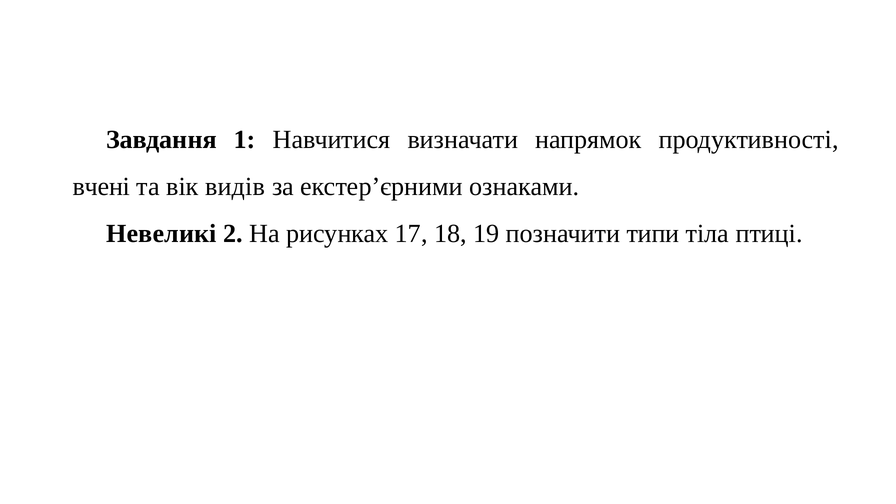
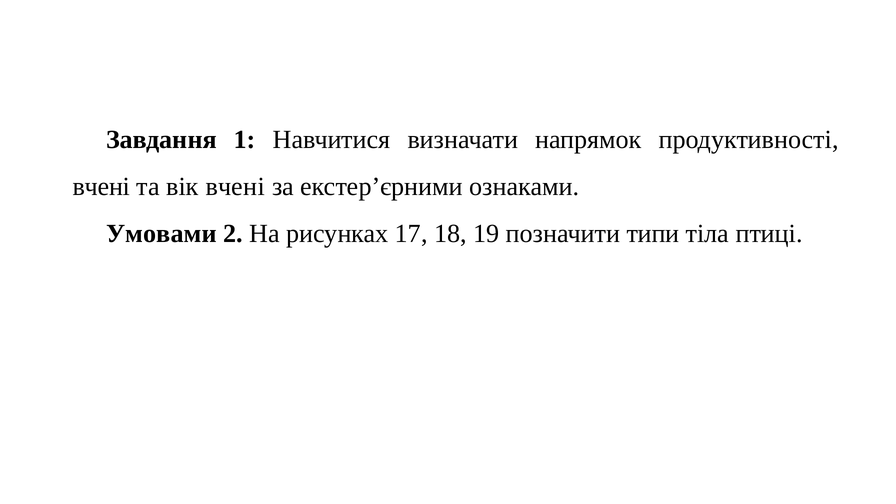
вік видів: видів -> вчені (235, 187)
Невеликі: Невеликі -> Умовами (161, 234)
